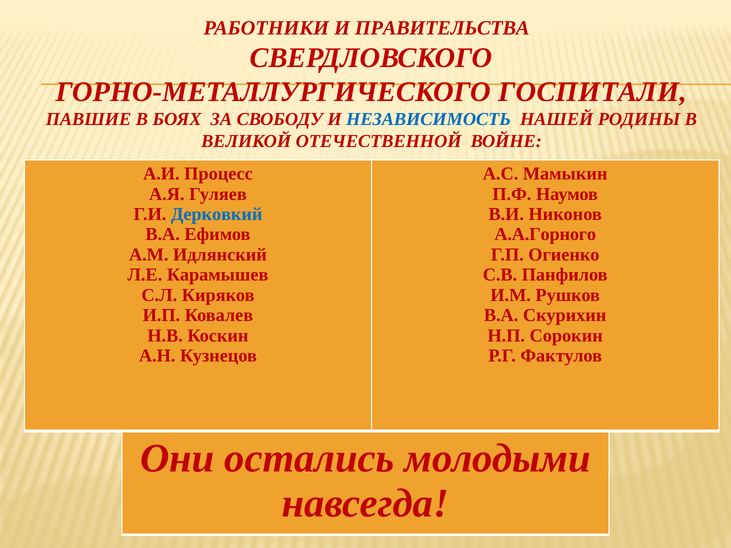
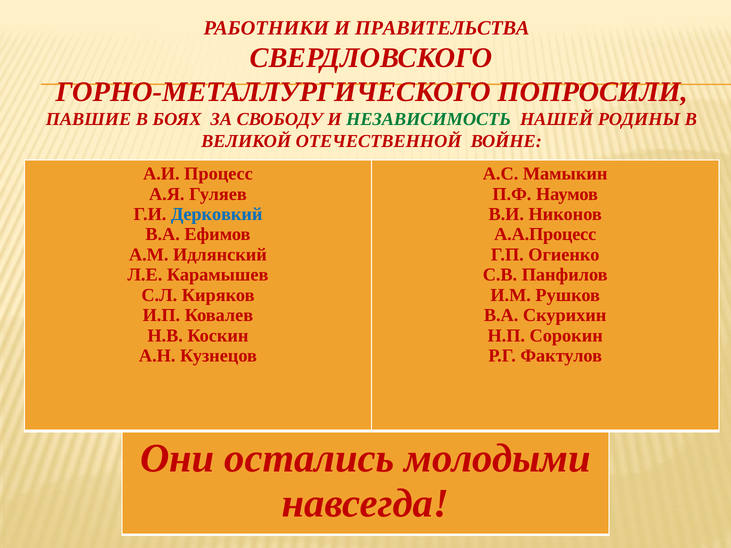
ГОСПИТАЛИ: ГОСПИТАЛИ -> ПОПРОСИЛИ (593, 92)
НЕЗАВИСИМОСТЬ colour: blue -> green (429, 119)
А.А.Горного: А.А.Горного -> А.А.Процесс (545, 235)
